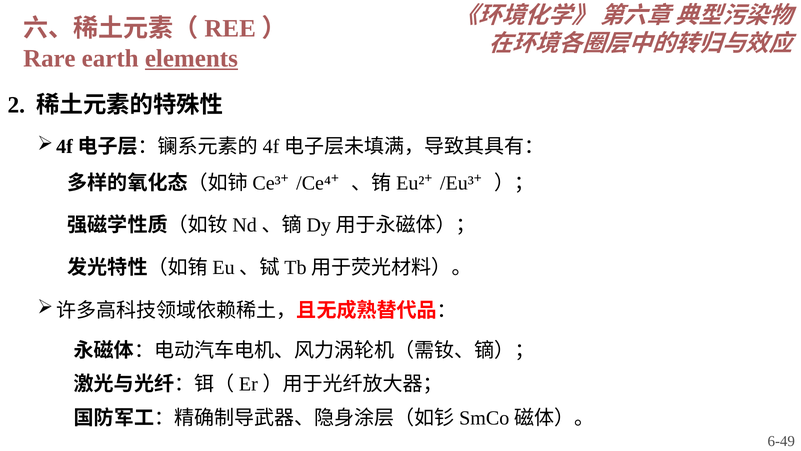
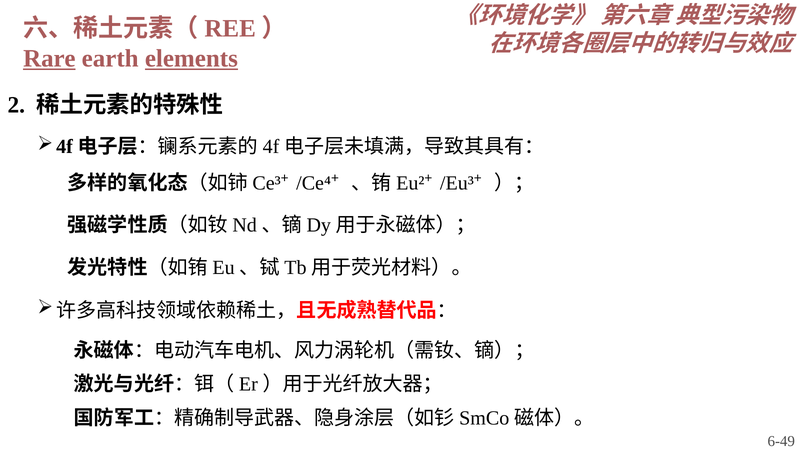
Rare underline: none -> present (49, 58)
